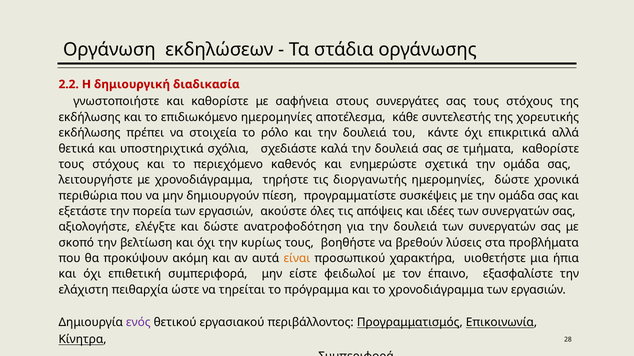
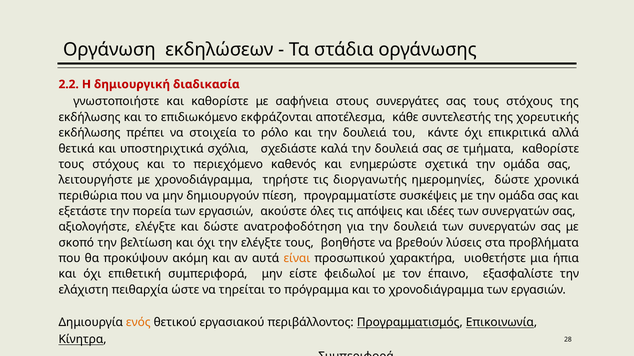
επιδιωκόμενο ημερομηνίες: ημερομηνίες -> εκφράζονται (277, 118)
την κυρίως: κυρίως -> ελέγξτε (261, 243)
ενός colour: purple -> orange (138, 323)
